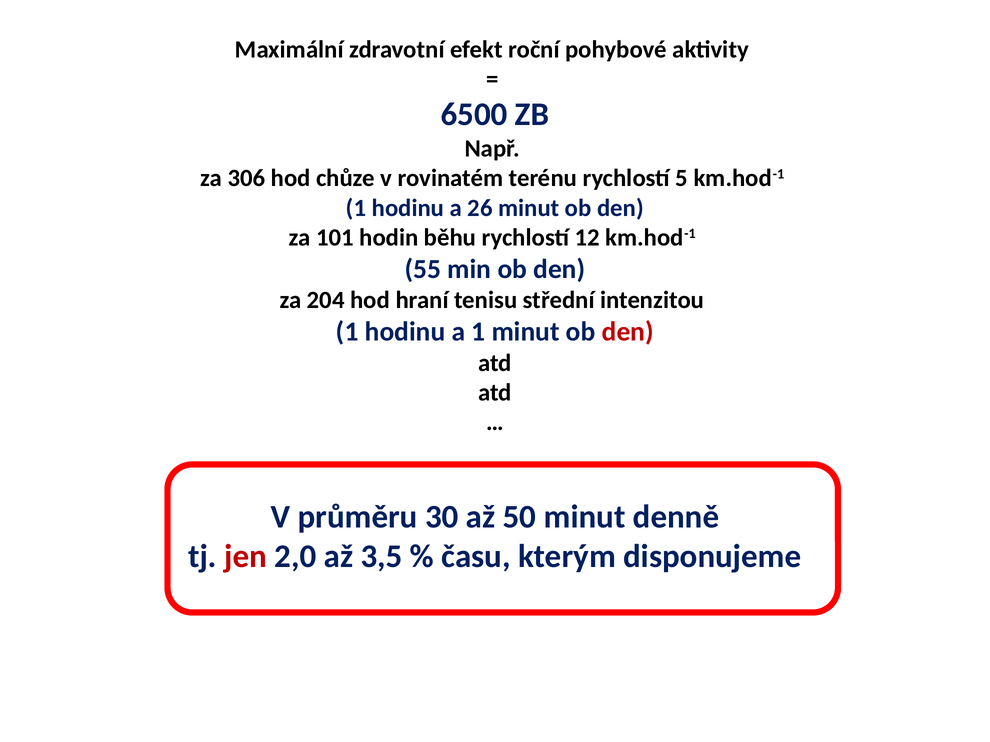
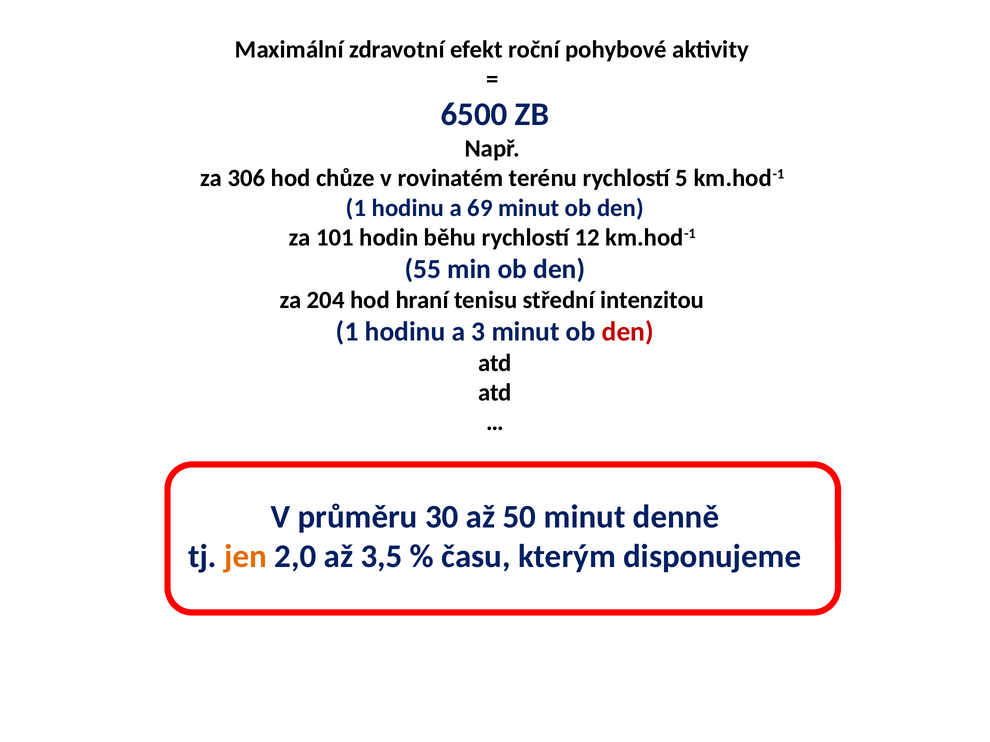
26: 26 -> 69 (480, 208)
a 1: 1 -> 3 (478, 332)
jen colour: red -> orange (246, 557)
